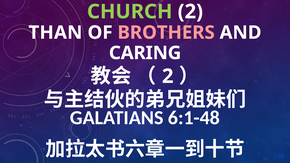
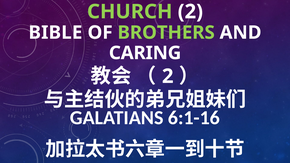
THAN: THAN -> BIBLE (55, 33)
BROTHERS colour: pink -> light green (166, 33)
6:1-48: 6:1-48 -> 6:1-16 (194, 118)
